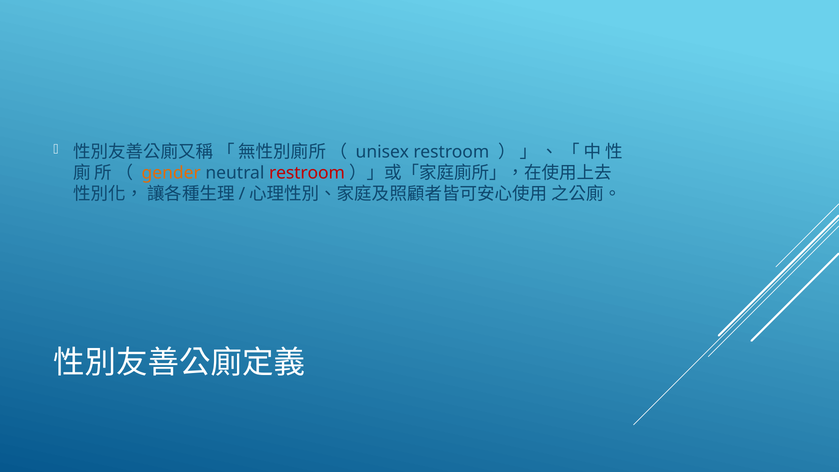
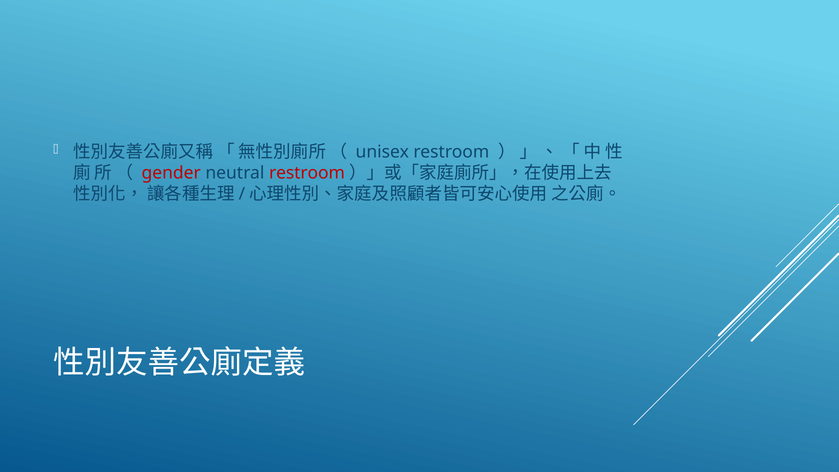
gender colour: orange -> red (171, 173)
